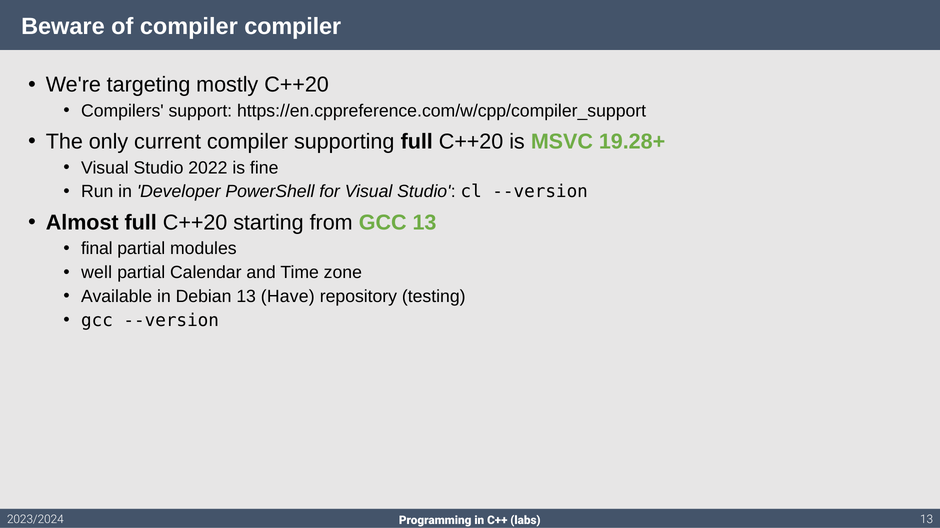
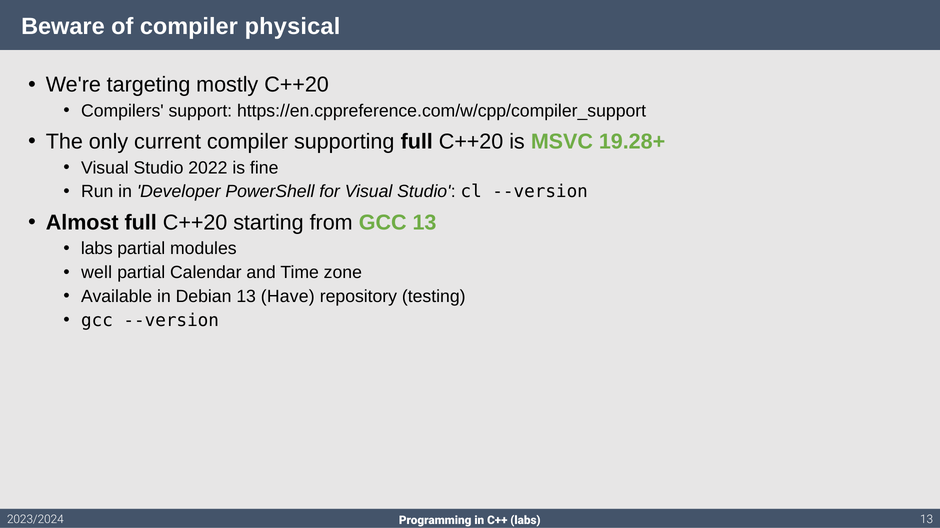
compiler compiler: compiler -> physical (292, 27)
final: final -> labs (97, 249)
